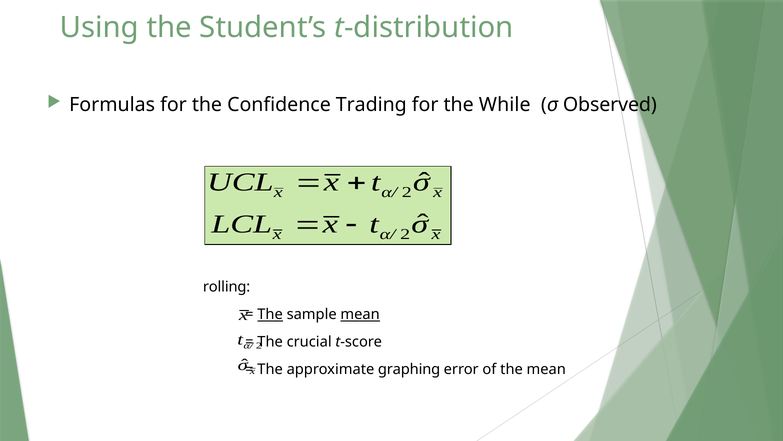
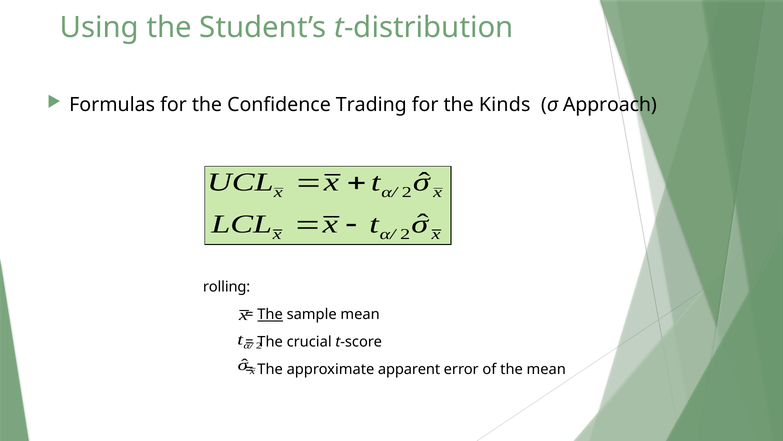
While: While -> Kinds (505, 105)
Observed: Observed -> Approach (610, 105)
mean underline: present -> none (360, 314)
graphing: graphing -> apparent (409, 369)
